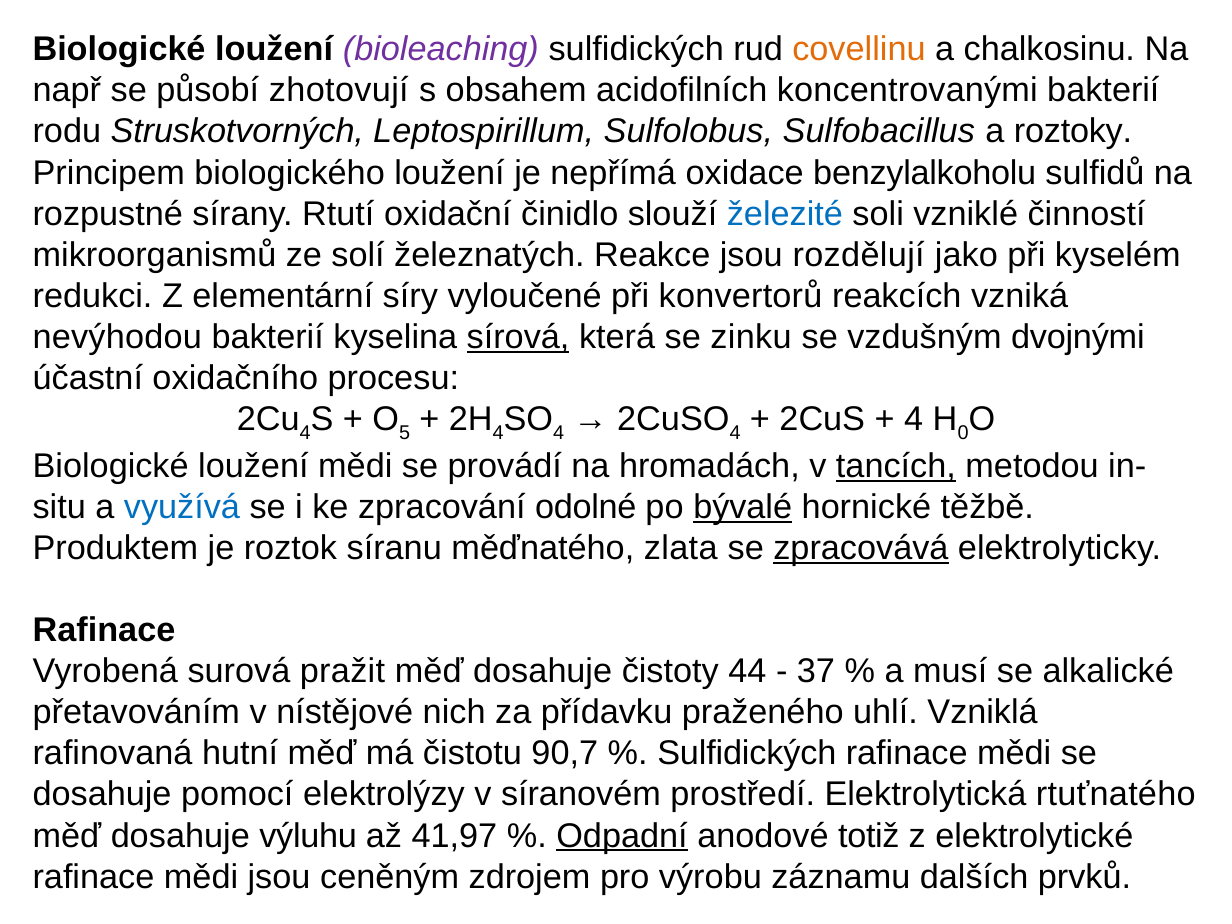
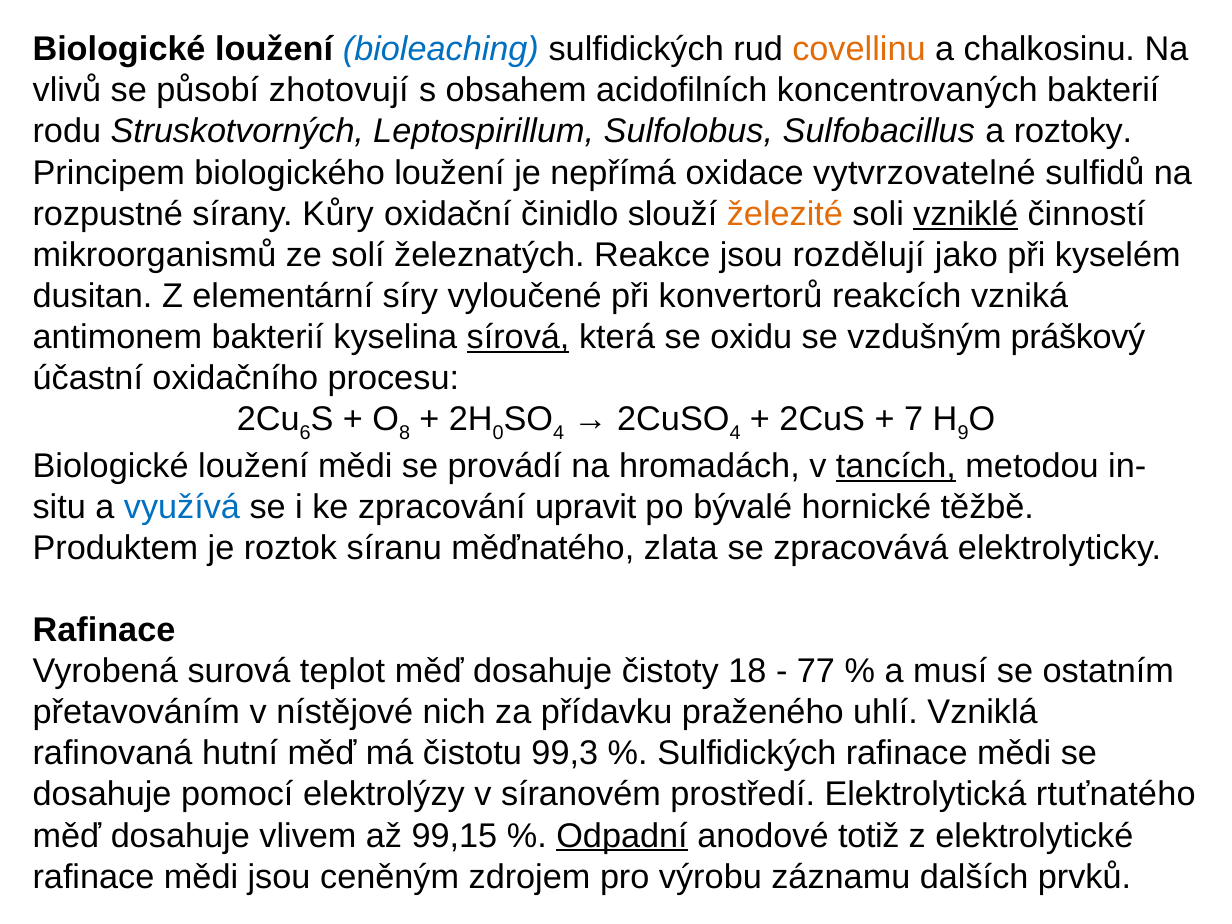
bioleaching colour: purple -> blue (441, 50)
např: např -> vlivů (67, 91)
koncentrovanými: koncentrovanými -> koncentrovaných (907, 91)
benzylalkoholu: benzylalkoholu -> vytvrzovatelné (924, 173)
Rtutí: Rtutí -> Kůry (338, 214)
železité colour: blue -> orange (785, 214)
vzniklé underline: none -> present (966, 214)
redukci: redukci -> dusitan (93, 296)
nevýhodou: nevýhodou -> antimonem (117, 337)
zinku: zinku -> oxidu (751, 337)
dvojnými: dvojnými -> práškový (1078, 337)
4: 4 -> 6 (305, 433)
5: 5 -> 8 (405, 433)
4: 4 -> 0 (498, 433)
4: 4 -> 7 (914, 419)
0: 0 -> 9 (963, 433)
odolné: odolné -> upravit (586, 507)
bývalé underline: present -> none (743, 507)
zpracovává underline: present -> none (861, 548)
pražit: pražit -> teplot (342, 671)
44: 44 -> 18 (747, 671)
37: 37 -> 77 (816, 671)
alkalické: alkalické -> ostatním (1108, 671)
90,7: 90,7 -> 99,3 (565, 754)
výluhu: výluhu -> vlivem (308, 836)
41,97: 41,97 -> 99,15 (454, 836)
